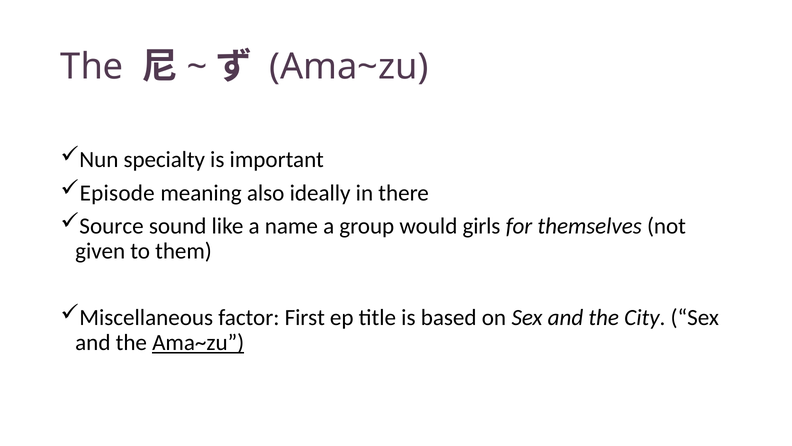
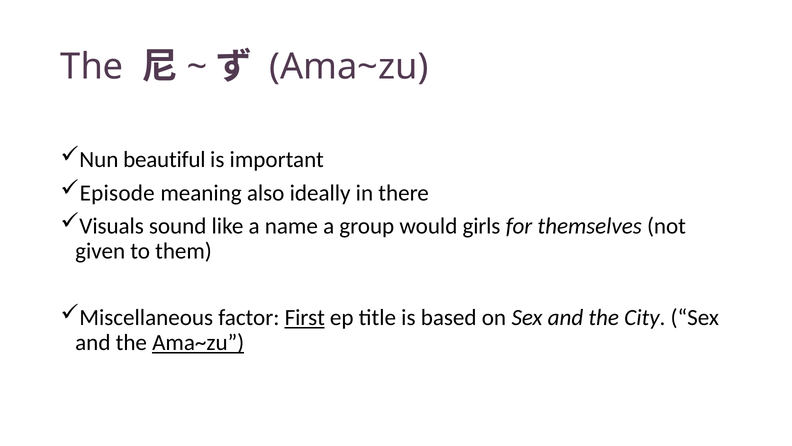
specialty: specialty -> beautiful (164, 160)
Source: Source -> Visuals (112, 226)
First underline: none -> present (305, 317)
